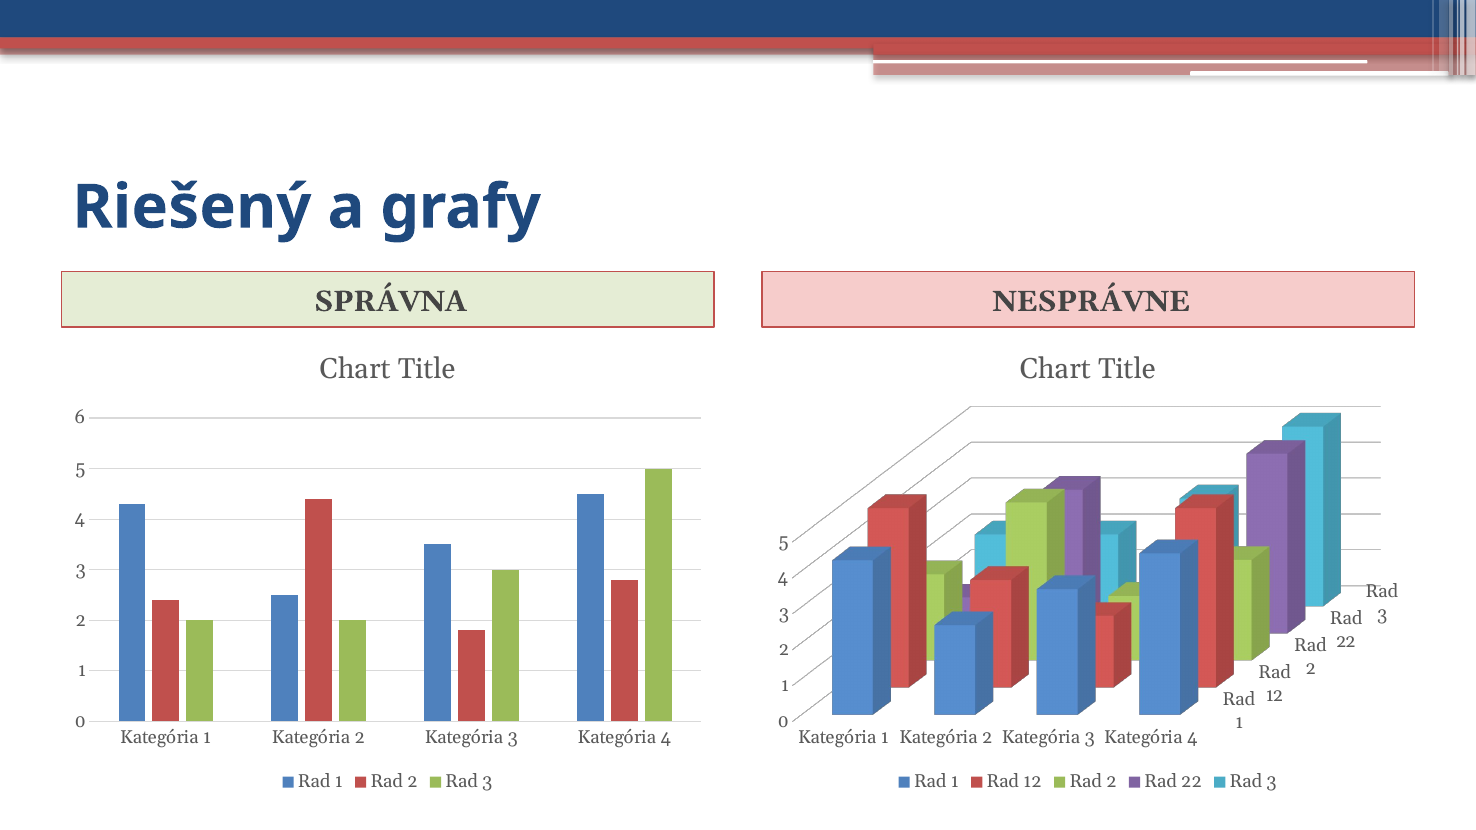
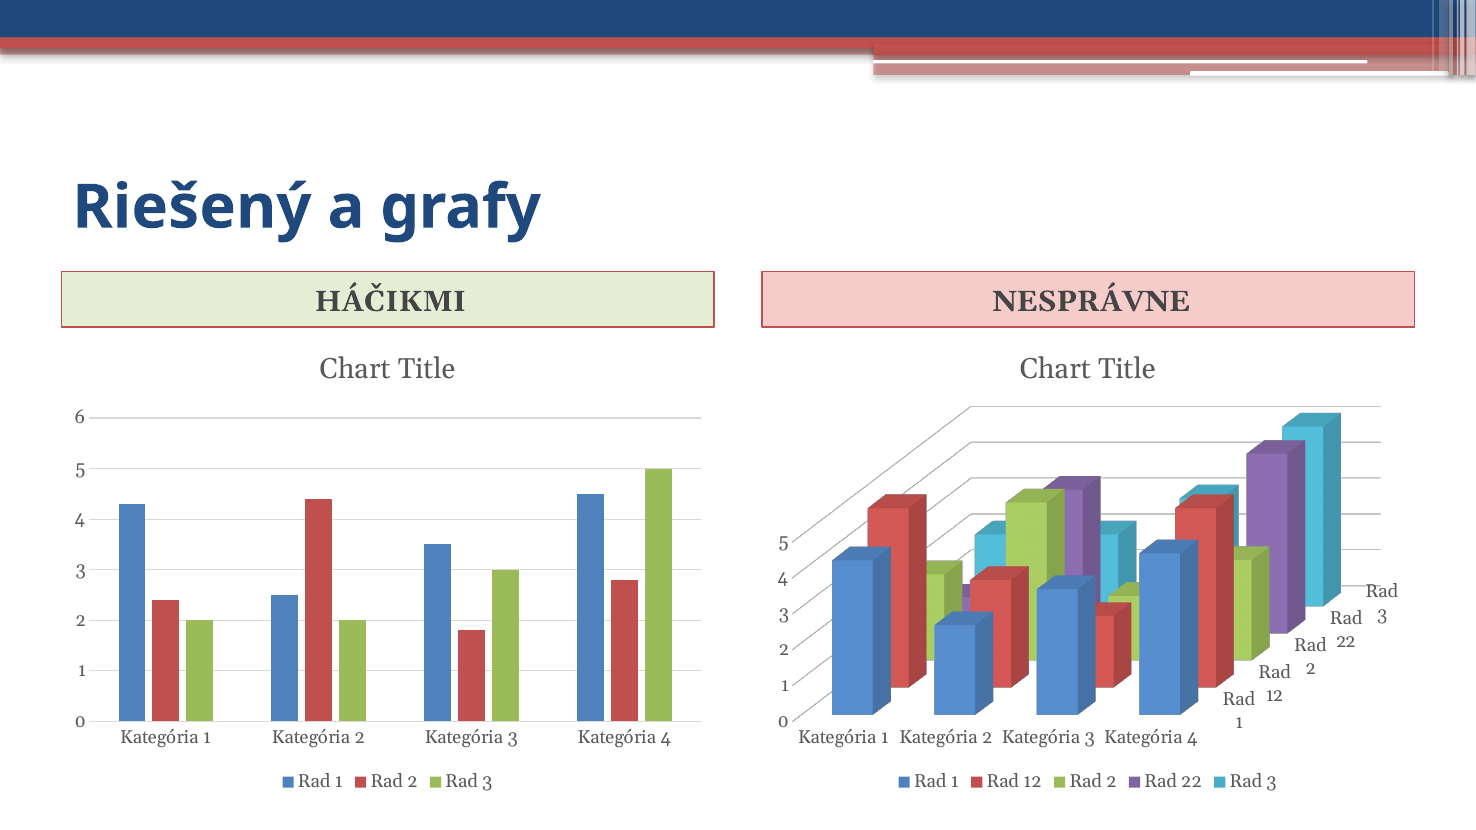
SPRÁVNA: SPRÁVNA -> HÁČIKMI (390, 301)
